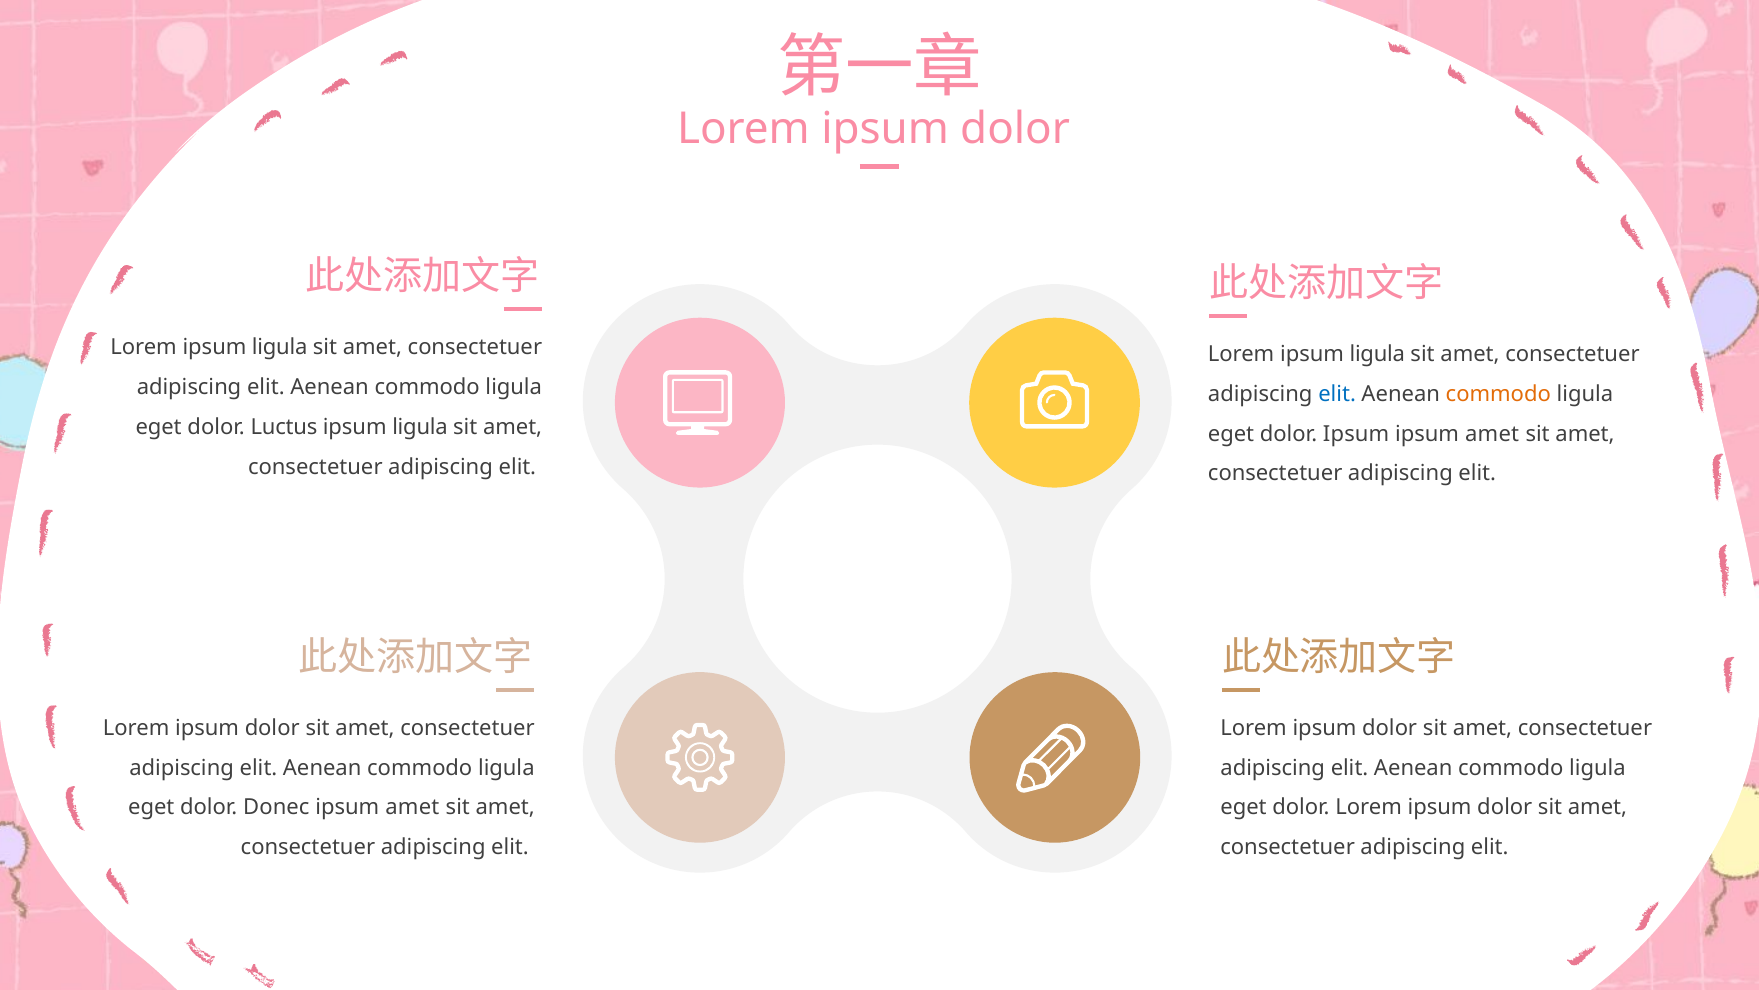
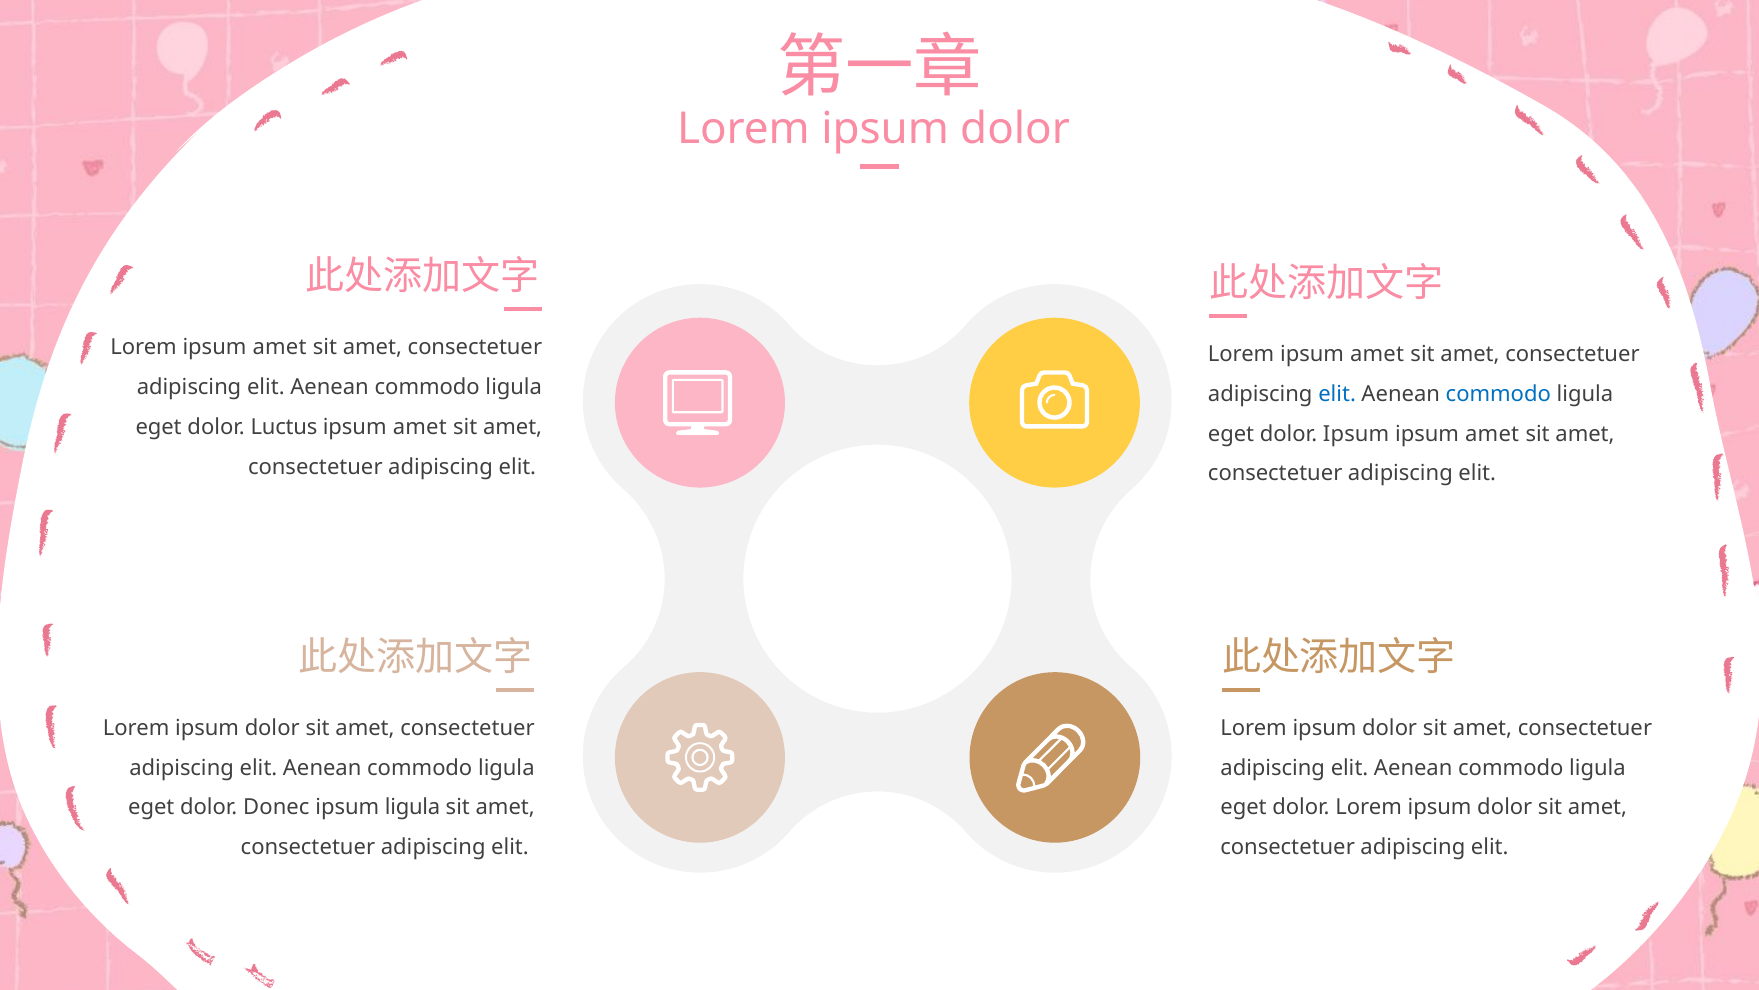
ligula: ligula -> amet (280, 347)
ligula: ligula -> amet (1377, 354)
commodo colour: orange -> blue (1498, 394)
ligula: ligula -> amet (420, 427)
amet: amet -> ligula (413, 807)
